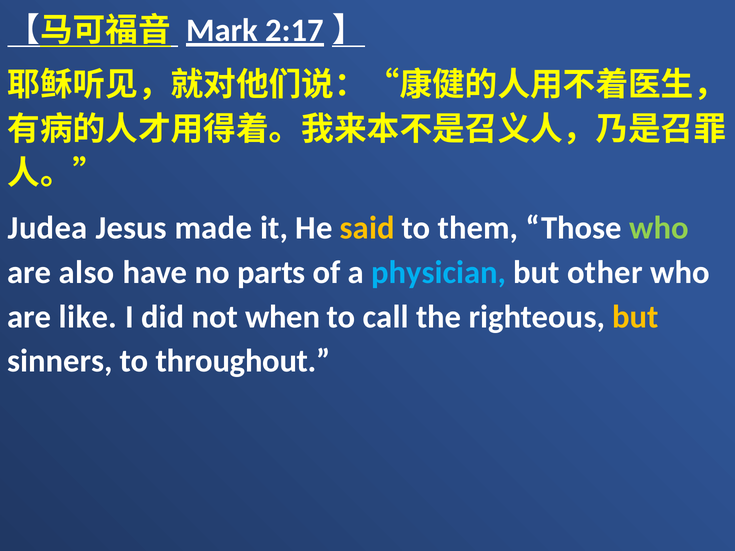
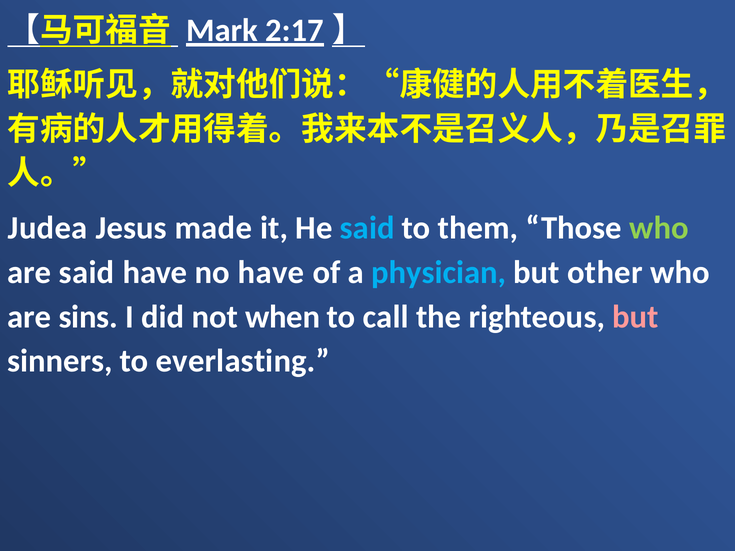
said colour: yellow -> light blue (367, 228)
are also: also -> said (87, 273)
no parts: parts -> have (271, 273)
like: like -> sins (88, 317)
but colour: yellow -> pink (635, 317)
throughout: throughout -> everlasting (243, 361)
